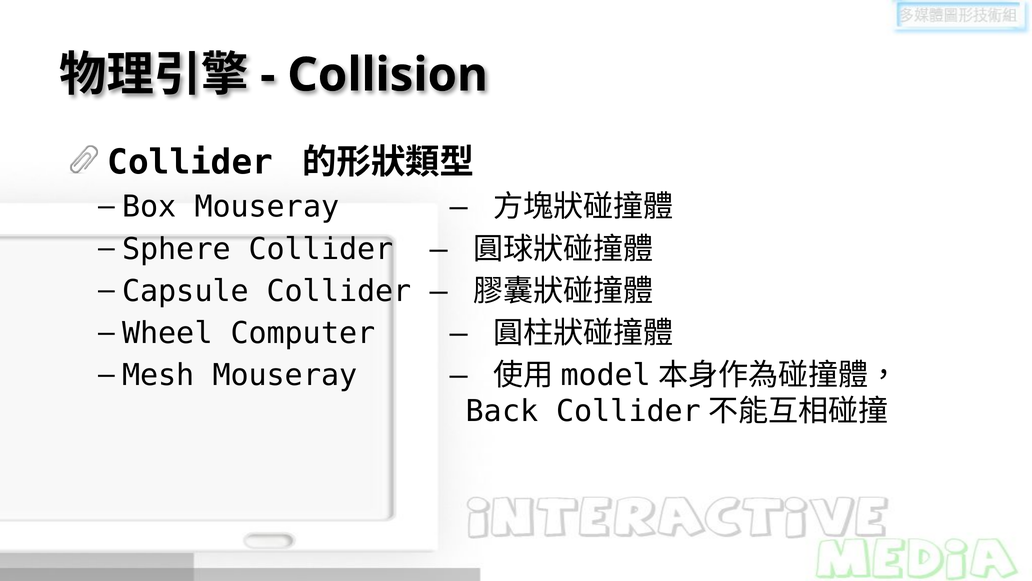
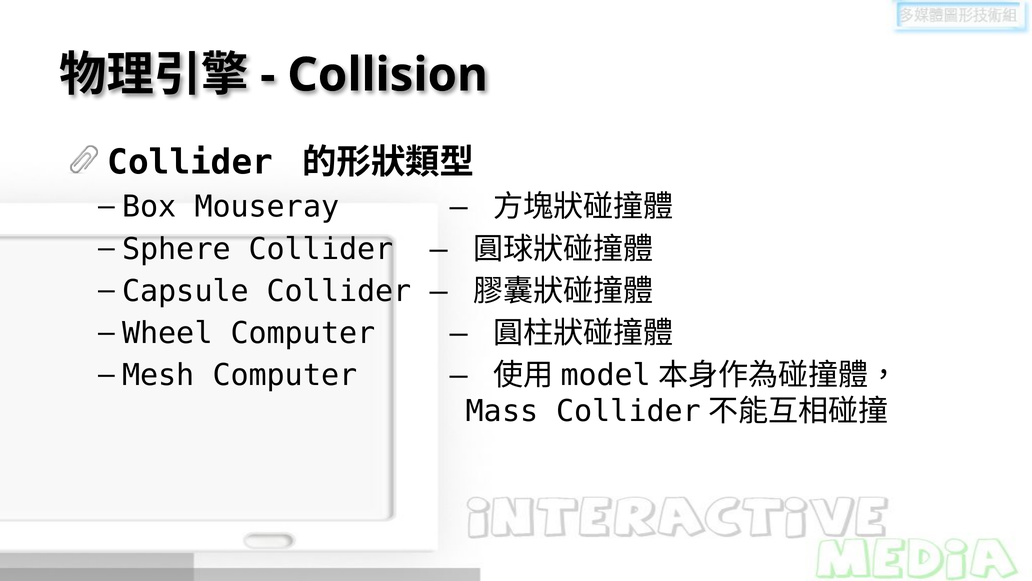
Mesh Mouseray: Mouseray -> Computer (285, 375)
Back: Back -> Mass (502, 411)
